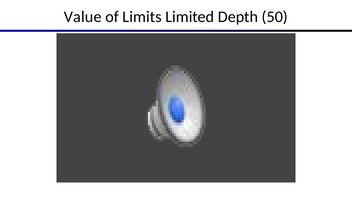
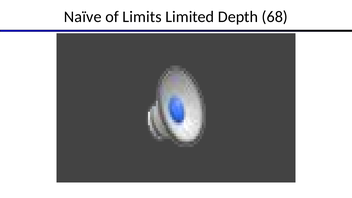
Value: Value -> Naïve (83, 17)
50: 50 -> 68 (275, 17)
